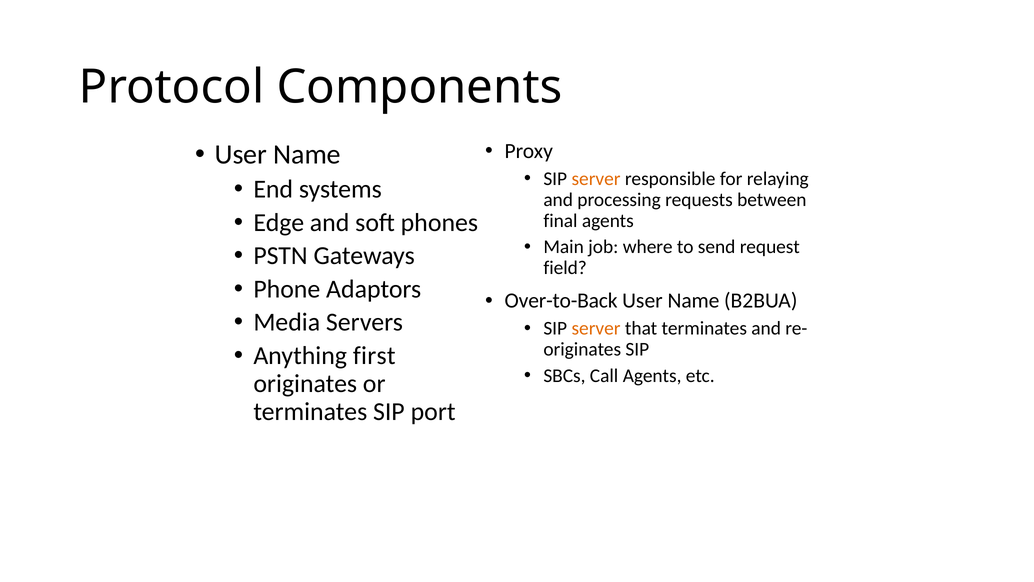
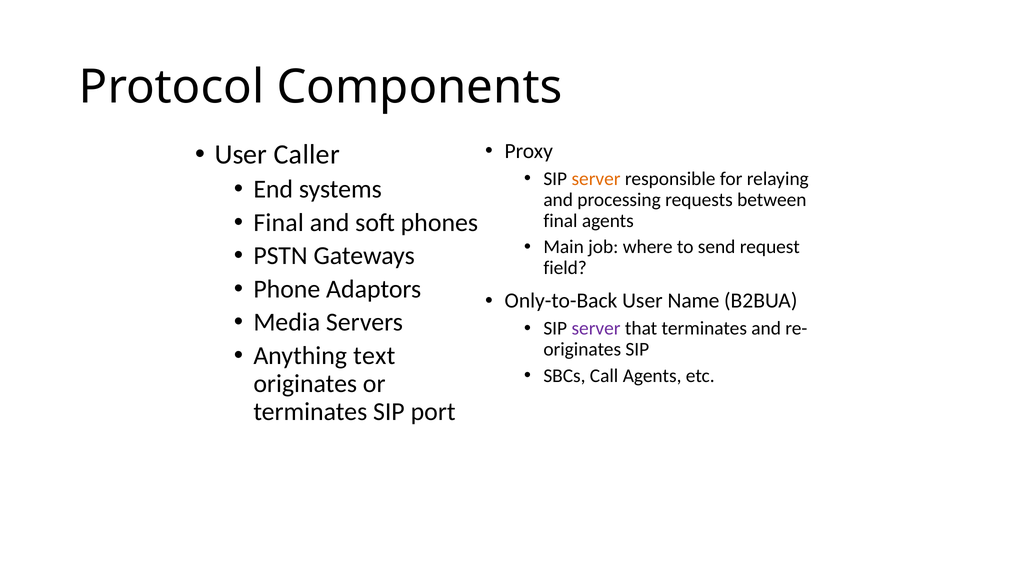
Name: Name -> Caller (307, 155)
Edge: Edge -> Final (279, 222)
Over-to-Back: Over-to-Back -> Only-to-Back (561, 301)
server colour: orange -> purple (596, 328)
first: first -> text (374, 356)
